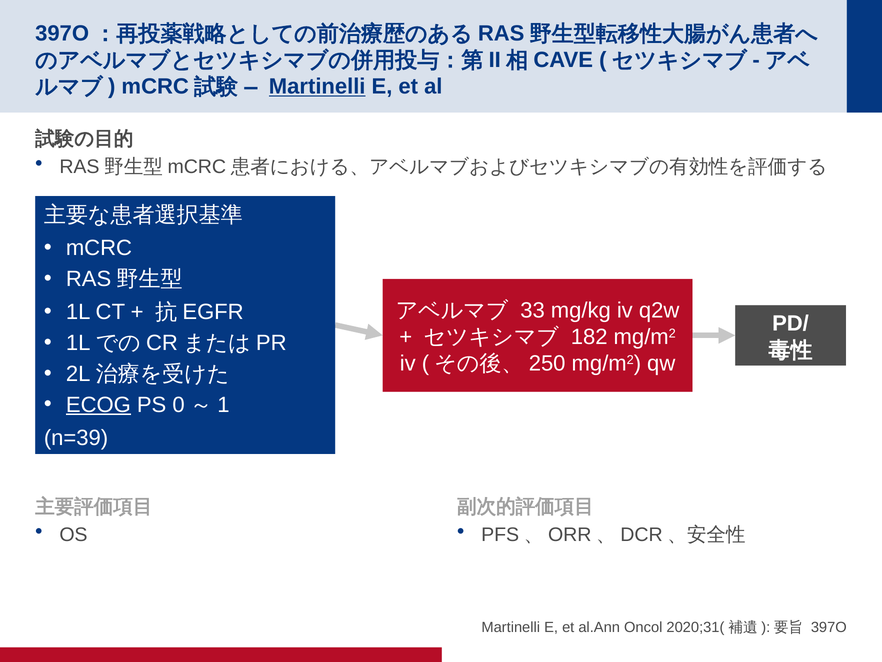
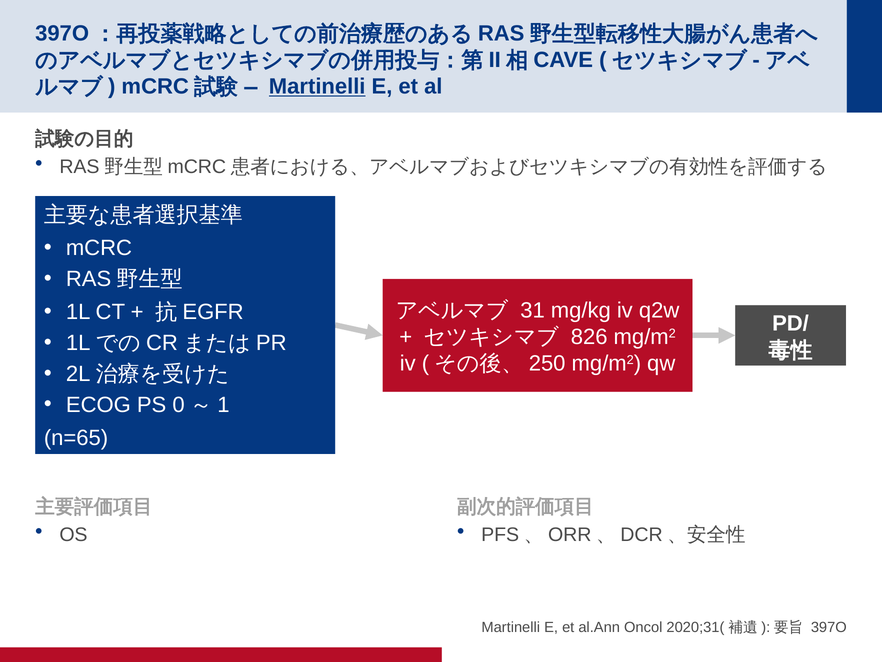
33: 33 -> 31 (533, 310)
182: 182 -> 826 (589, 337)
ECOG underline: present -> none (98, 405)
n=39: n=39 -> n=65 (76, 438)
